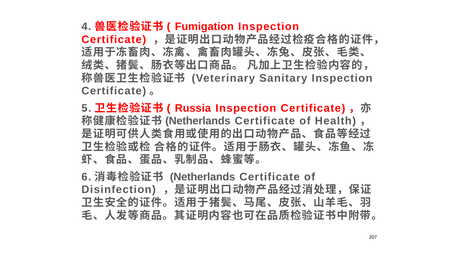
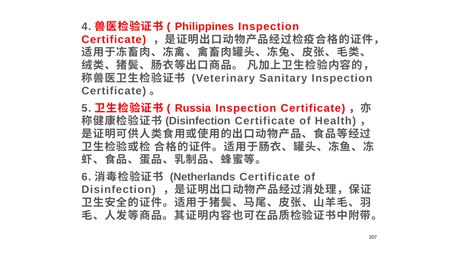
Fumigation: Fumigation -> Philippines (204, 27)
Netherlands: Netherlands -> Disinfection (198, 121)
